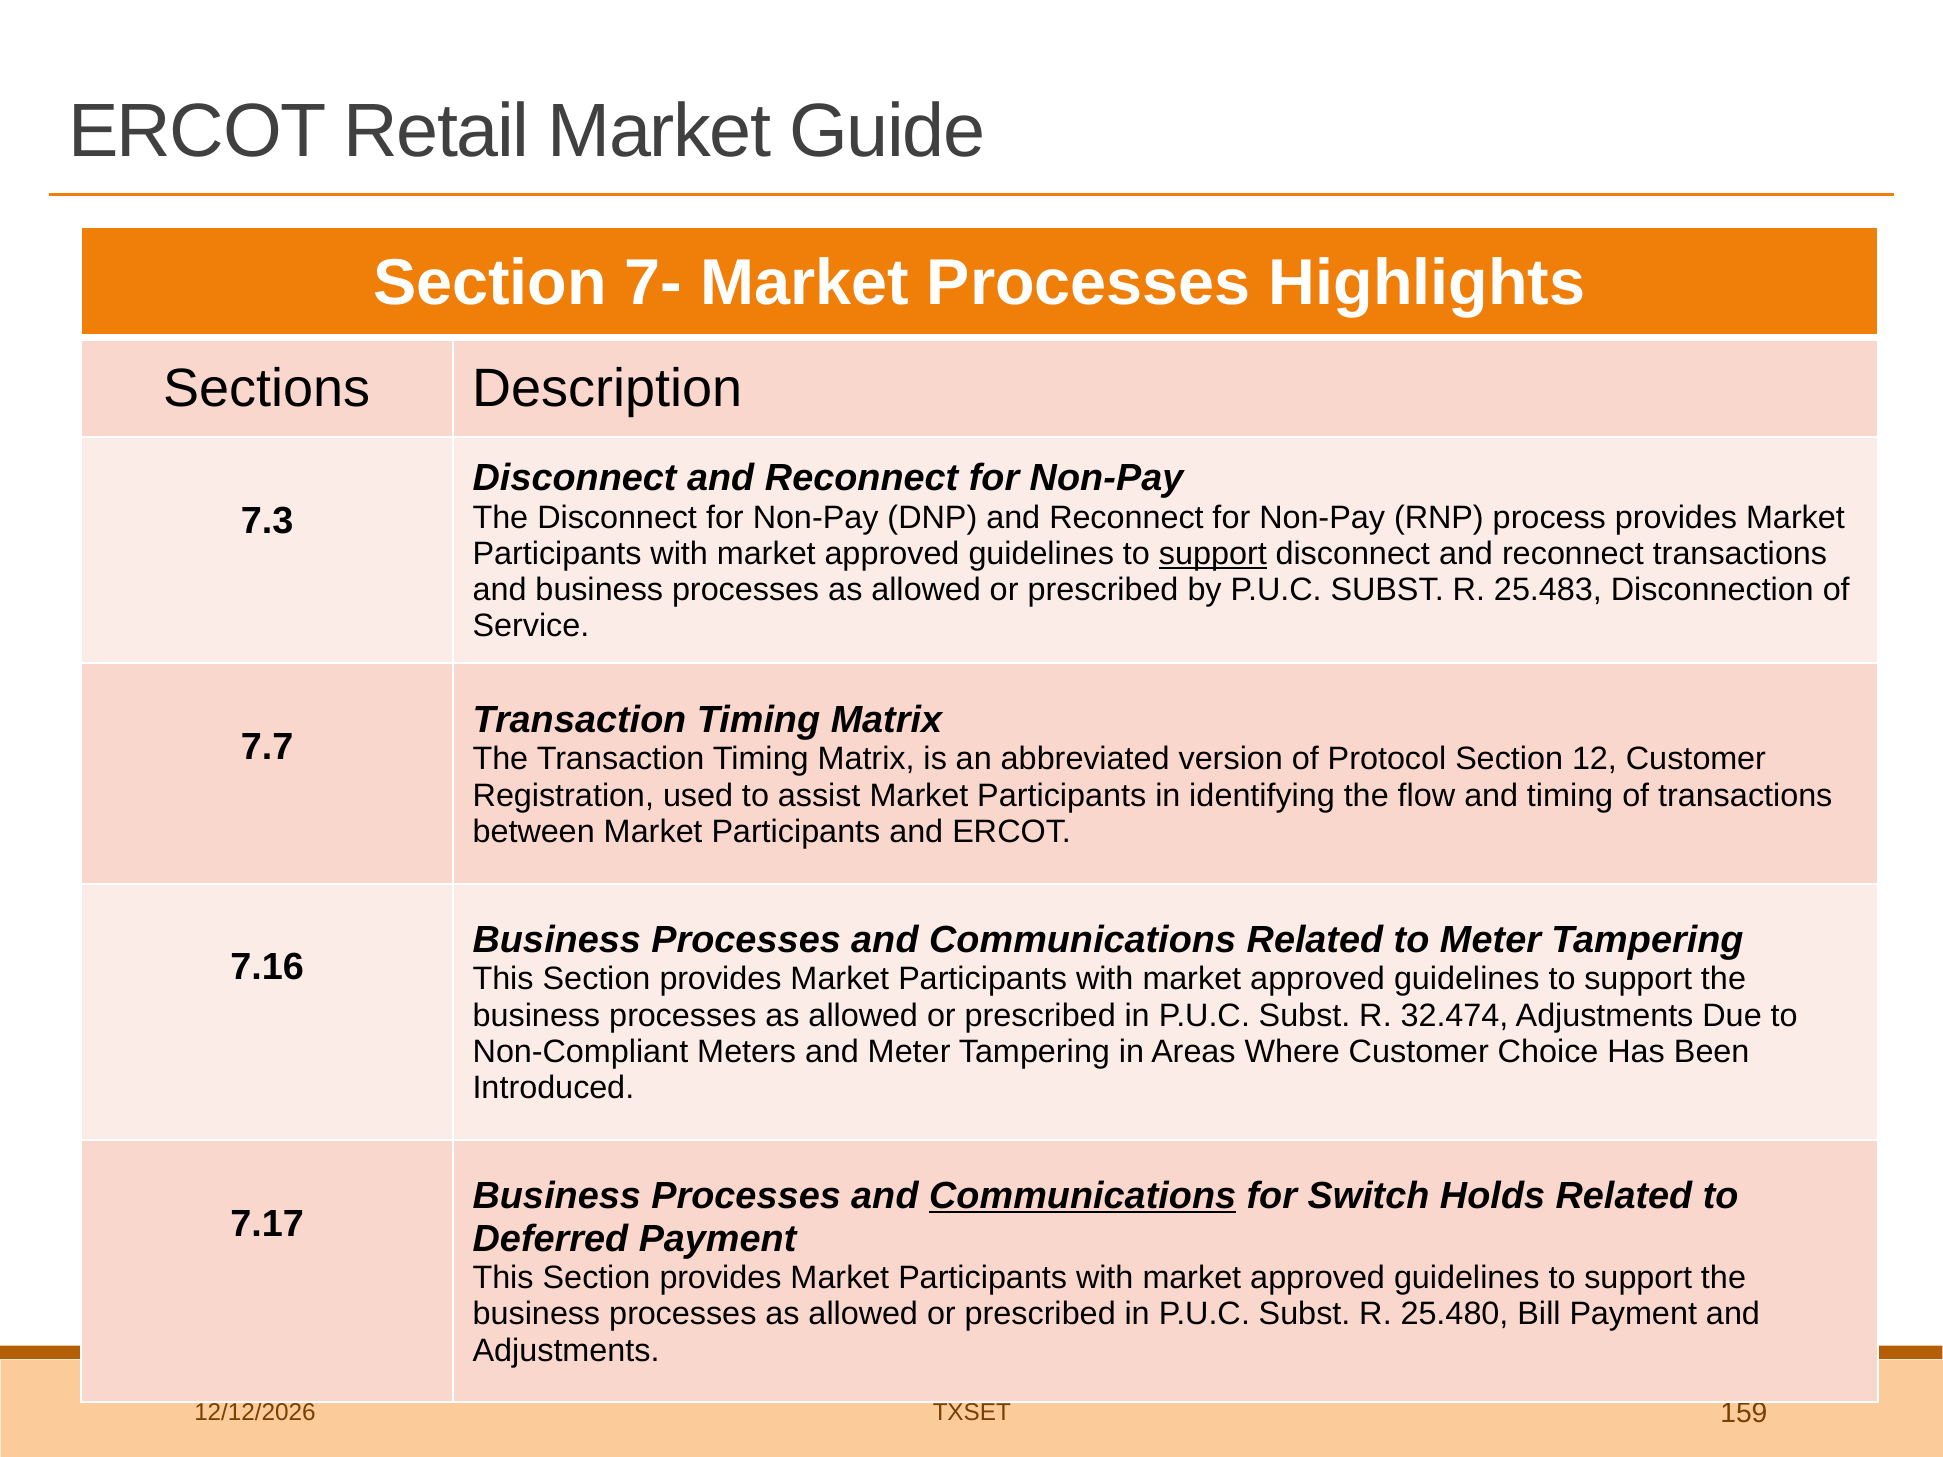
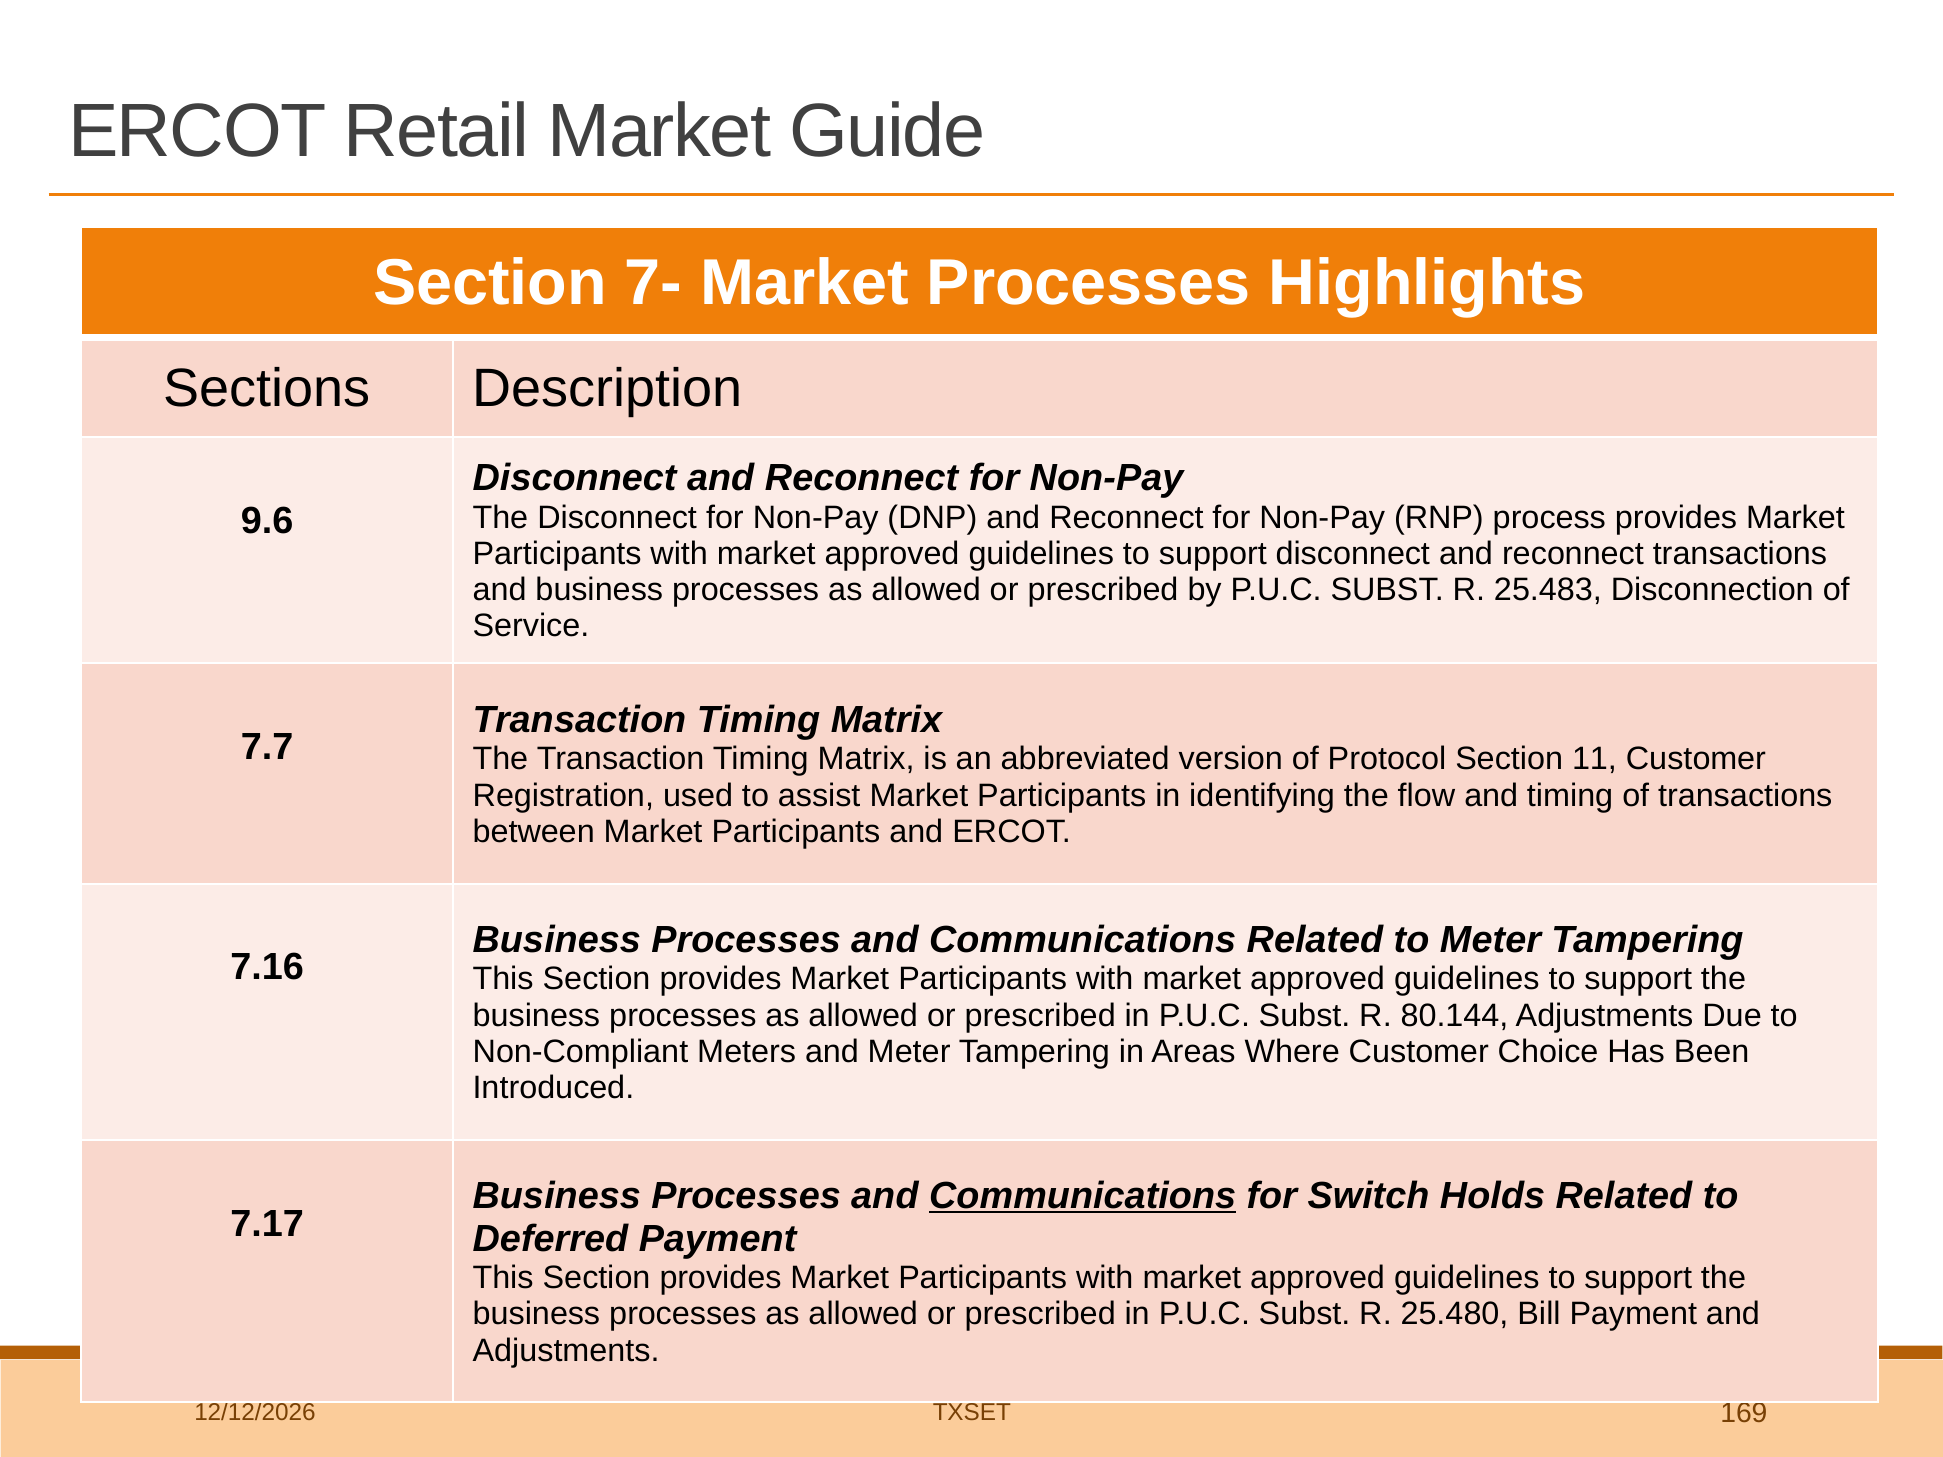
7.3: 7.3 -> 9.6 (267, 521)
support underline: present -> none (1213, 554)
12: 12 -> 11 (1594, 759)
32.474: 32.474 -> 80.144 (1454, 1016)
159: 159 -> 169 (1744, 1413)
